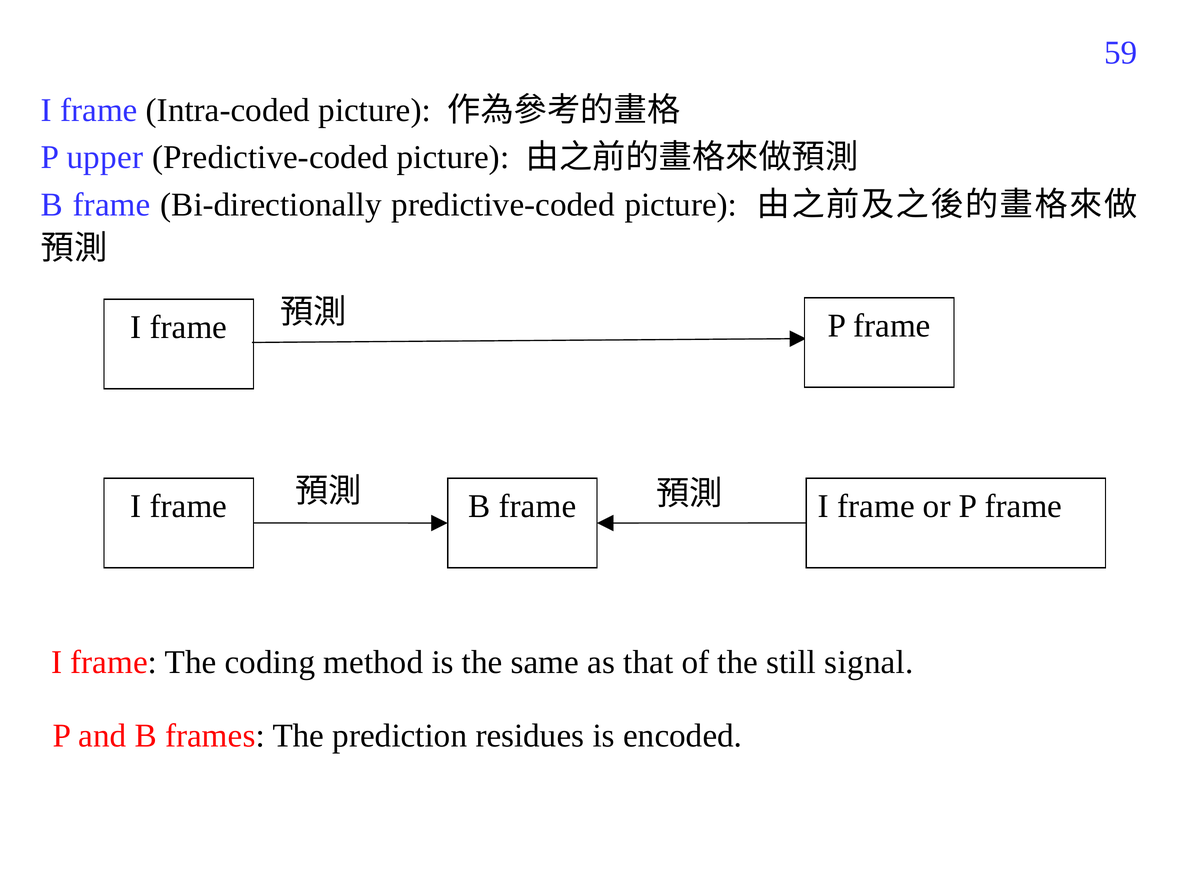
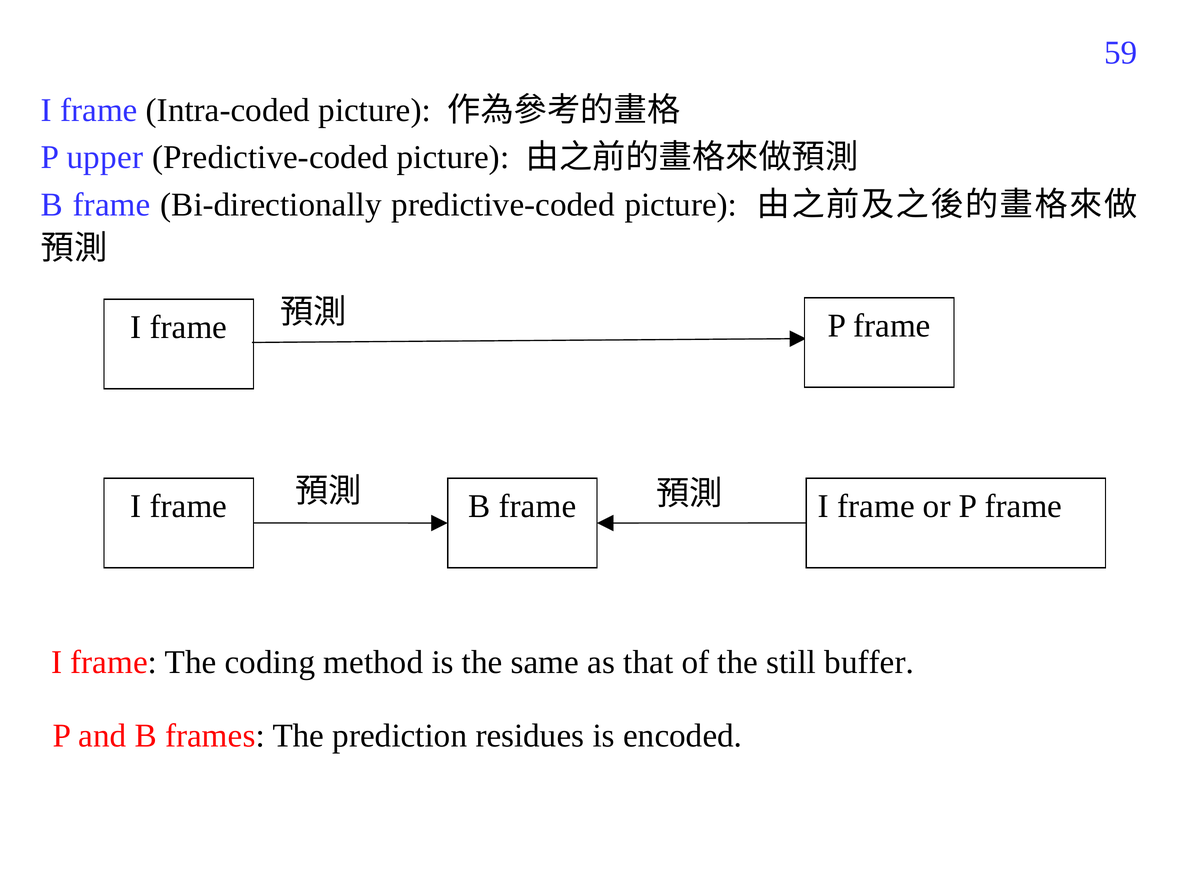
signal: signal -> buffer (869, 663)
